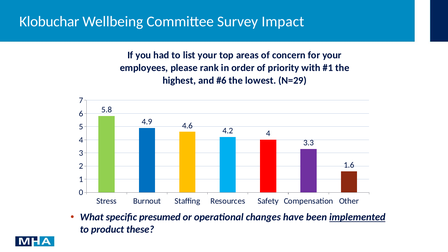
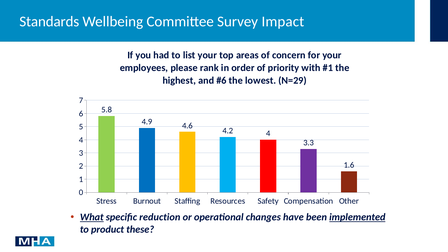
Klobuchar: Klobuchar -> Standards (49, 22)
What underline: none -> present (92, 217)
presumed: presumed -> reduction (160, 217)
